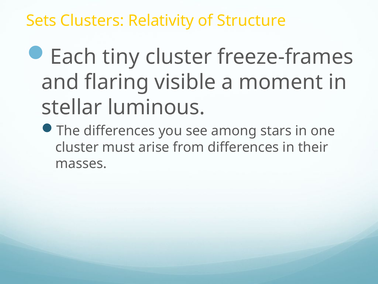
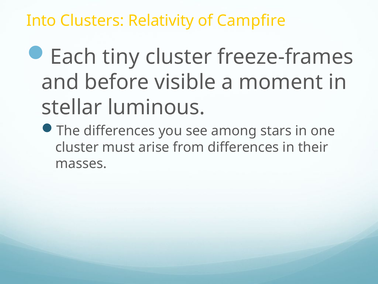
Sets: Sets -> Into (41, 21)
Structure: Structure -> Campfire (251, 21)
flaring: flaring -> before (117, 82)
